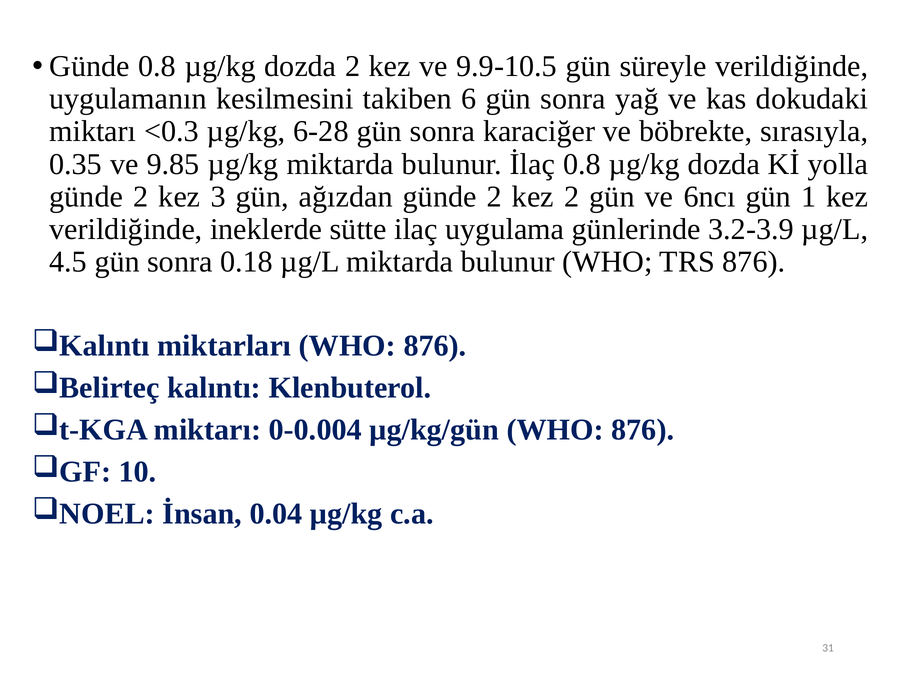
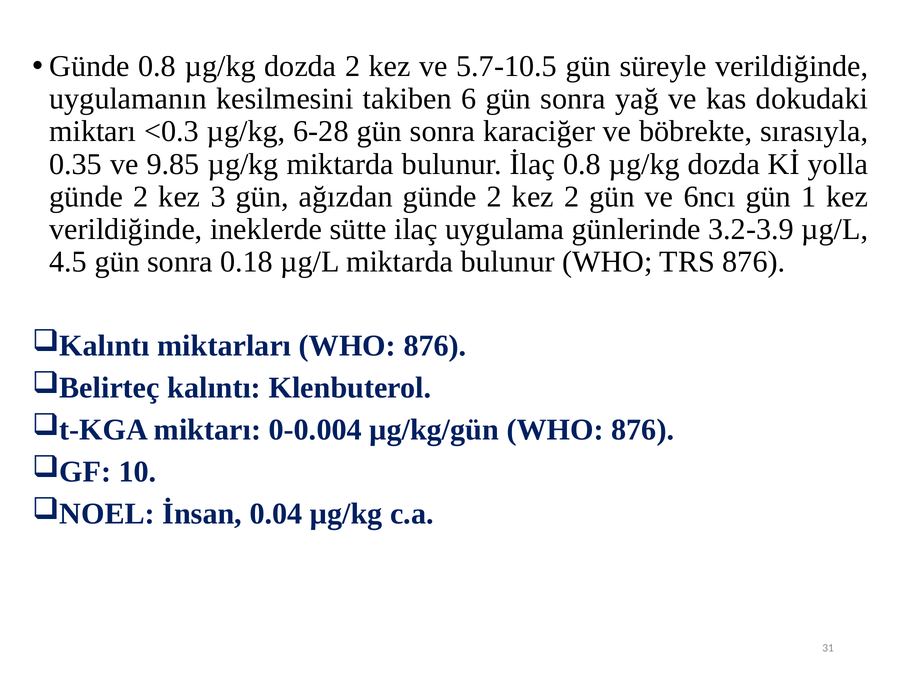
9.9-10.5: 9.9-10.5 -> 5.7-10.5 (507, 66)
